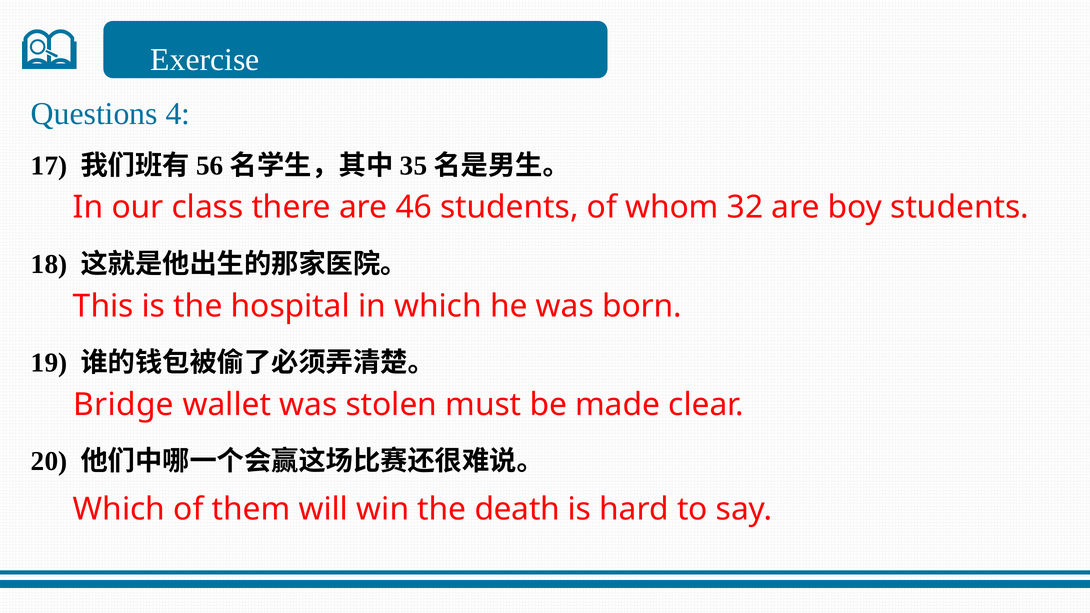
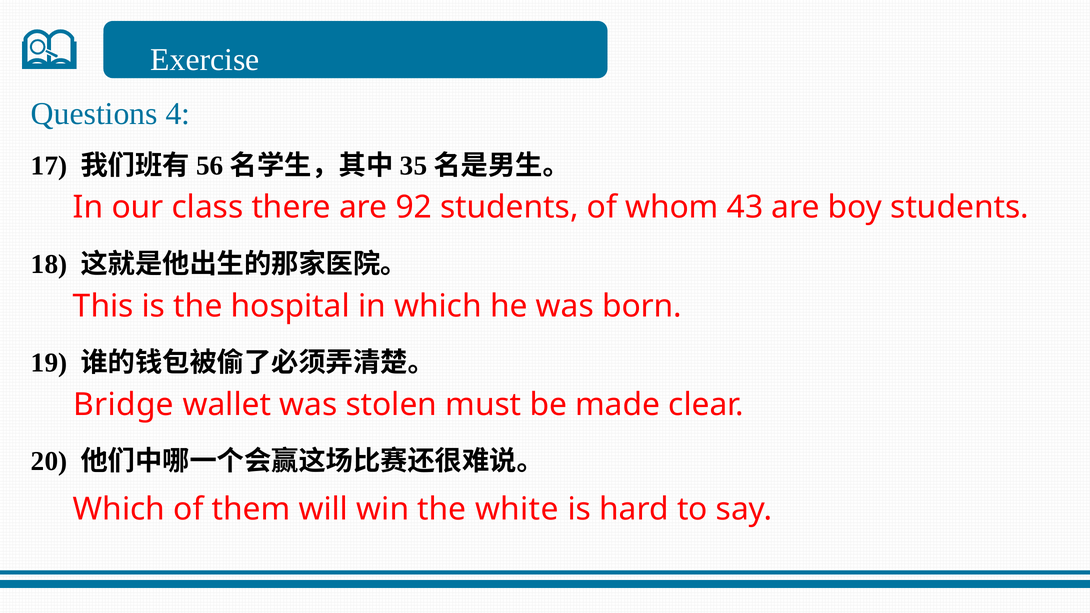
46: 46 -> 92 (414, 207)
32: 32 -> 43 (745, 207)
death: death -> white (517, 509)
